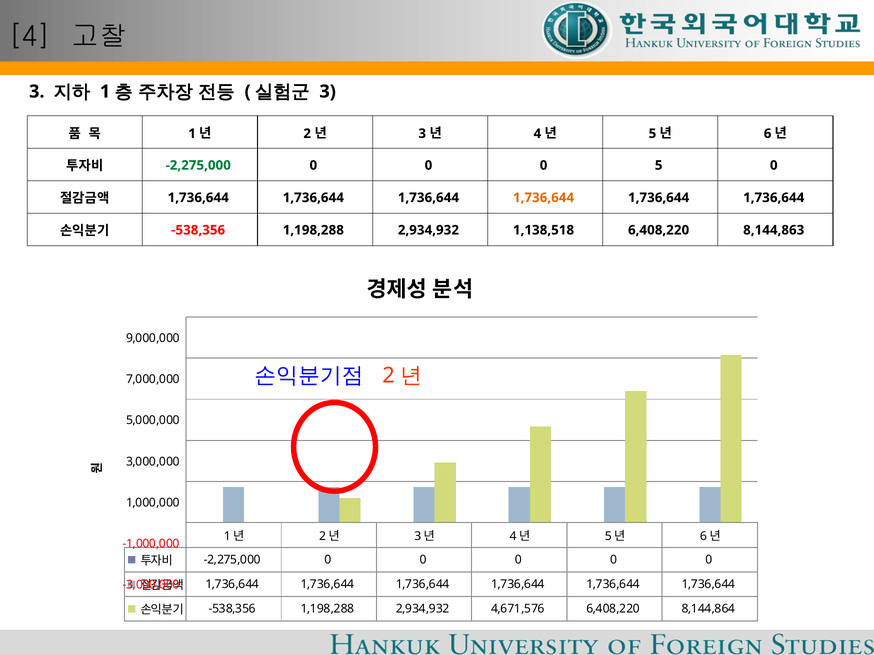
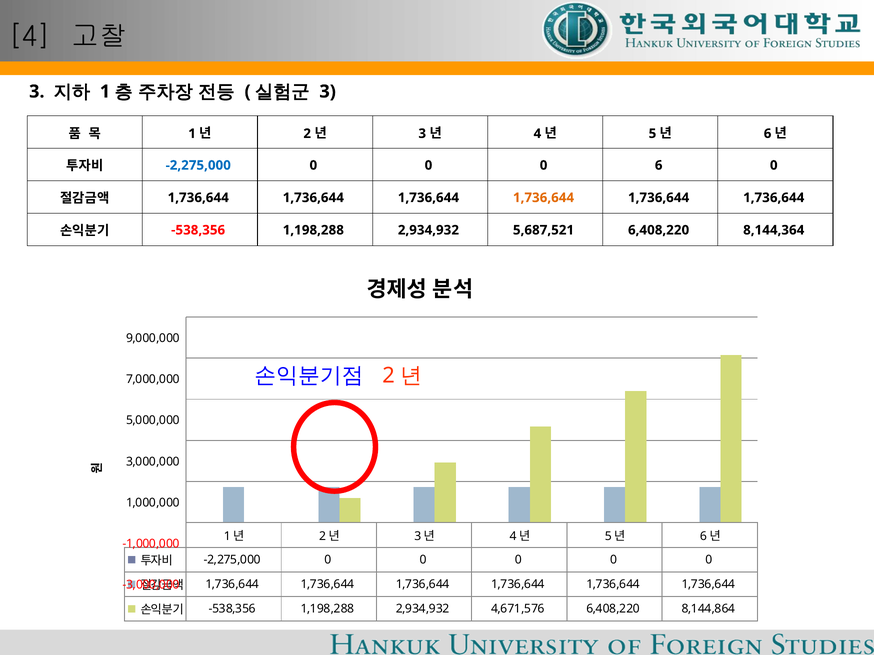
-2,275,000 colour: green -> blue (198, 165)
0 5: 5 -> 6 (659, 165)
1,138,518: 1,138,518 -> 5,687,521 (544, 230)
8,144,863: 8,144,863 -> 8,144,364 (774, 230)
